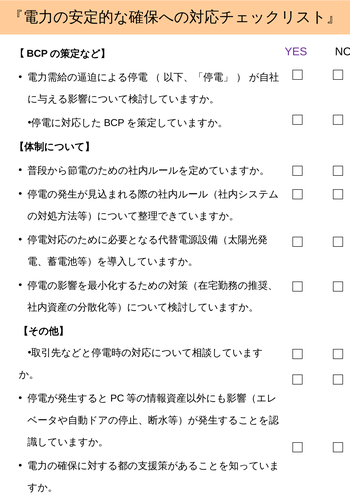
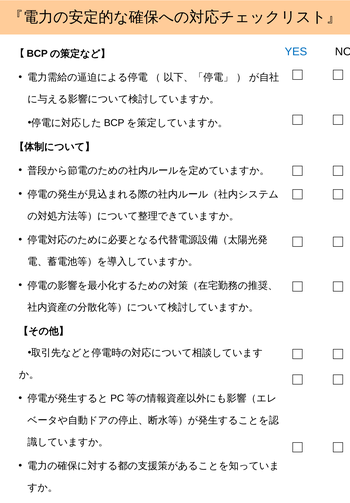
YES colour: purple -> blue (296, 52)
